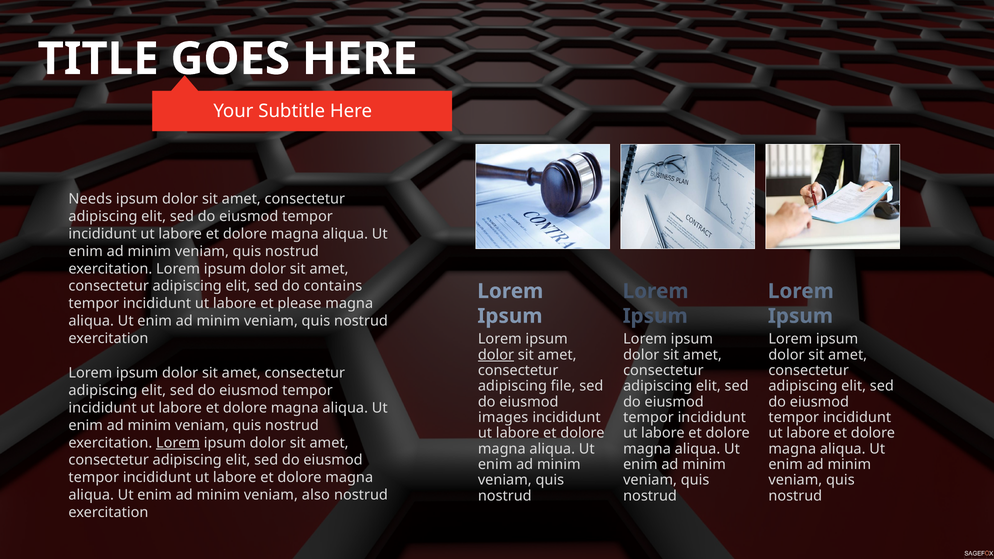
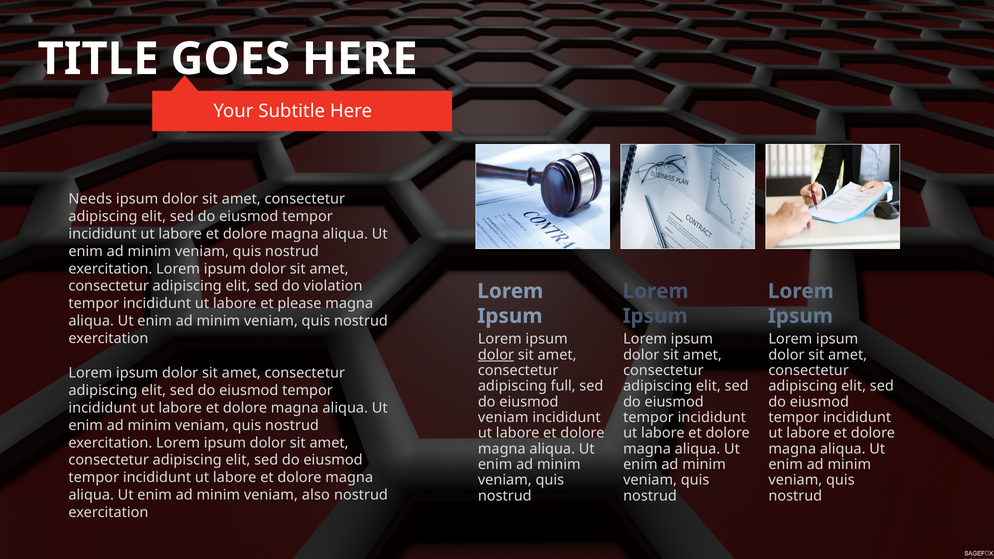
contains: contains -> violation (333, 286)
file: file -> full (563, 386)
images: images -> veniam (503, 418)
Lorem underline: present -> none (178, 443)
